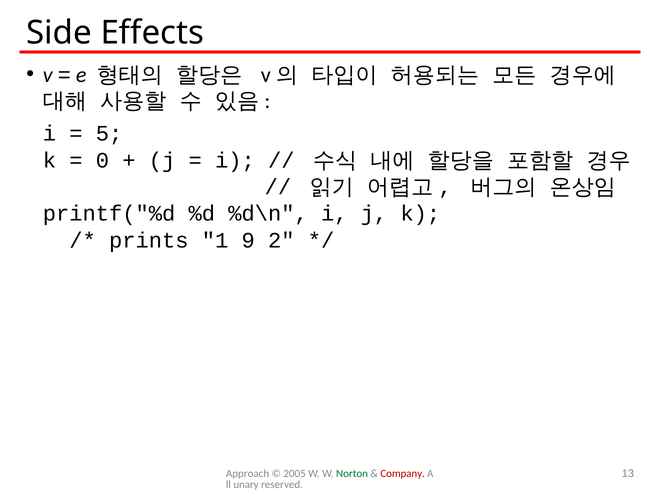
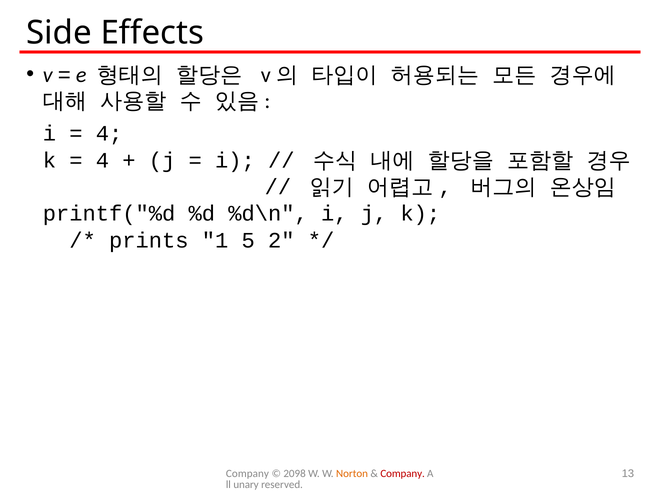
5: 5 -> 4 (109, 134)
0: 0 -> 4 (102, 160)
9: 9 -> 5 (248, 241)
Approach: Approach -> Company (247, 474)
2005: 2005 -> 2098 (295, 474)
Norton colour: green -> orange (352, 474)
